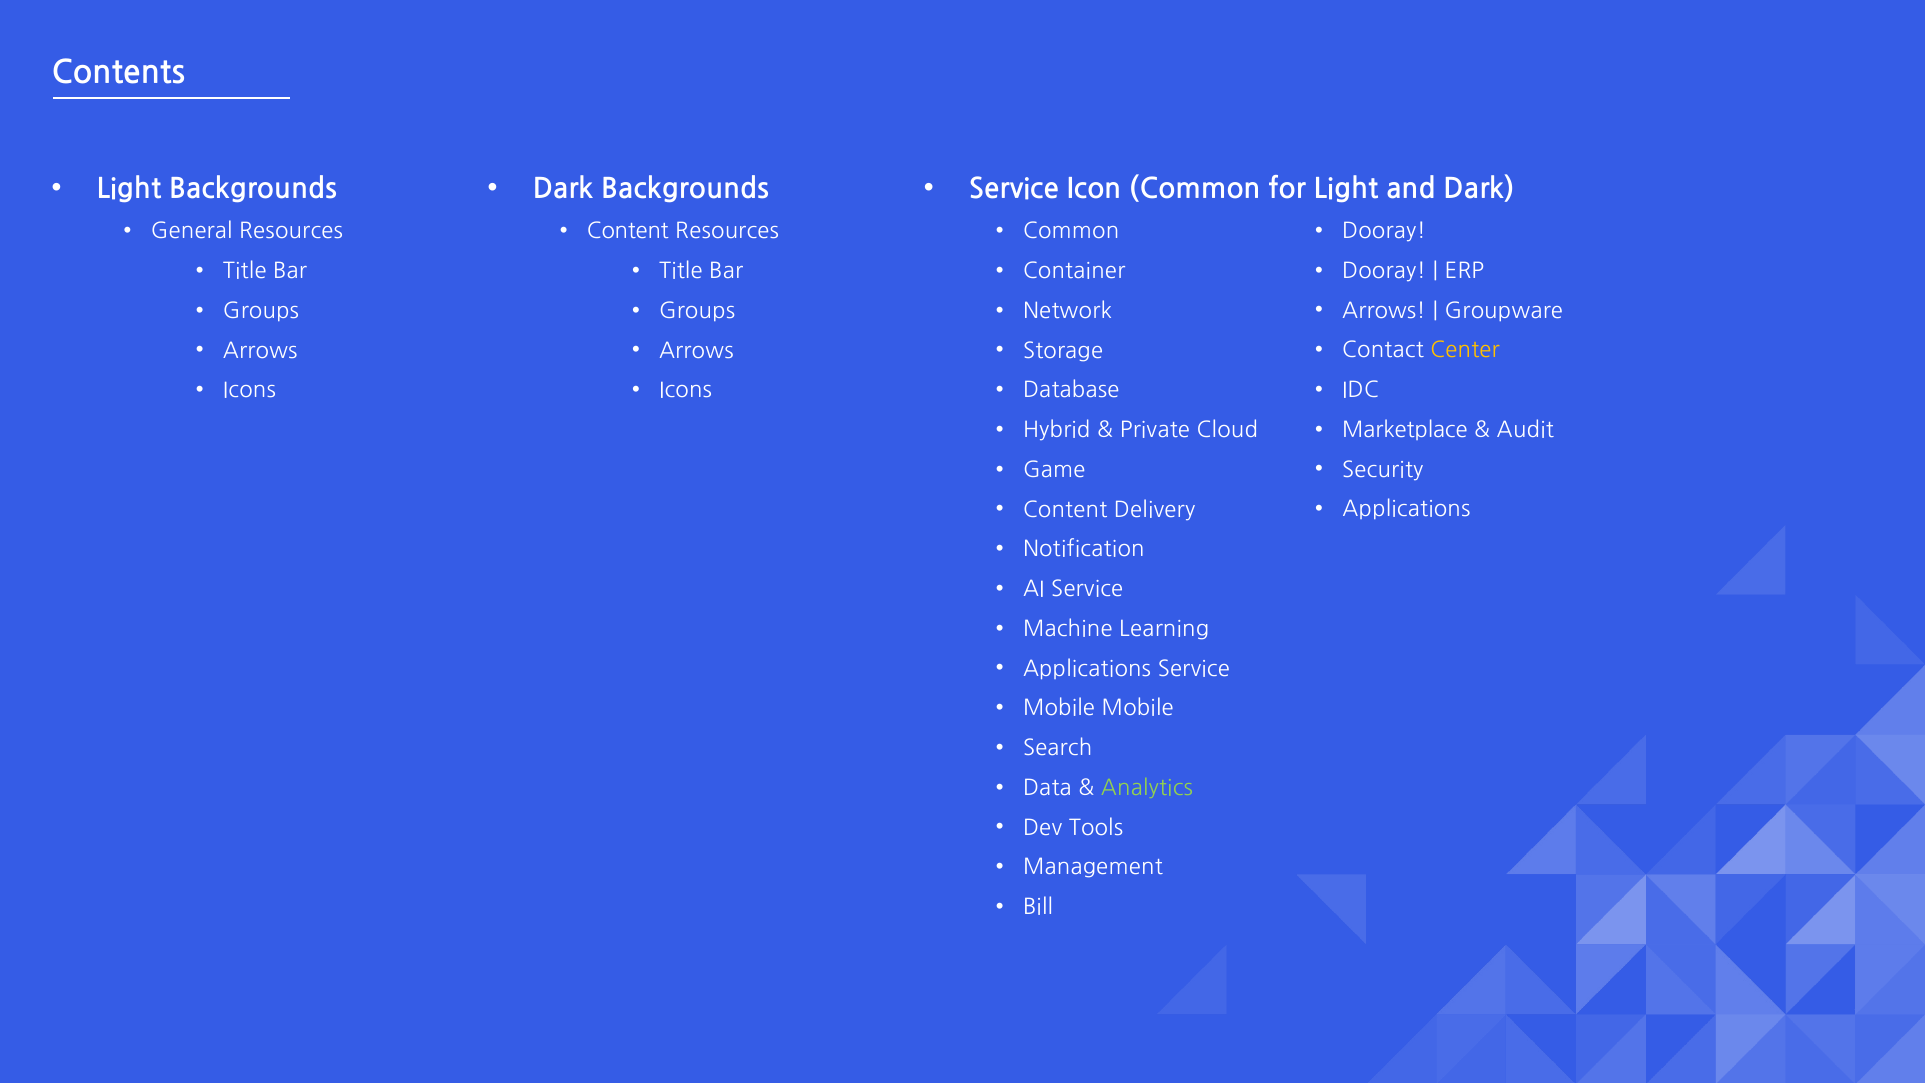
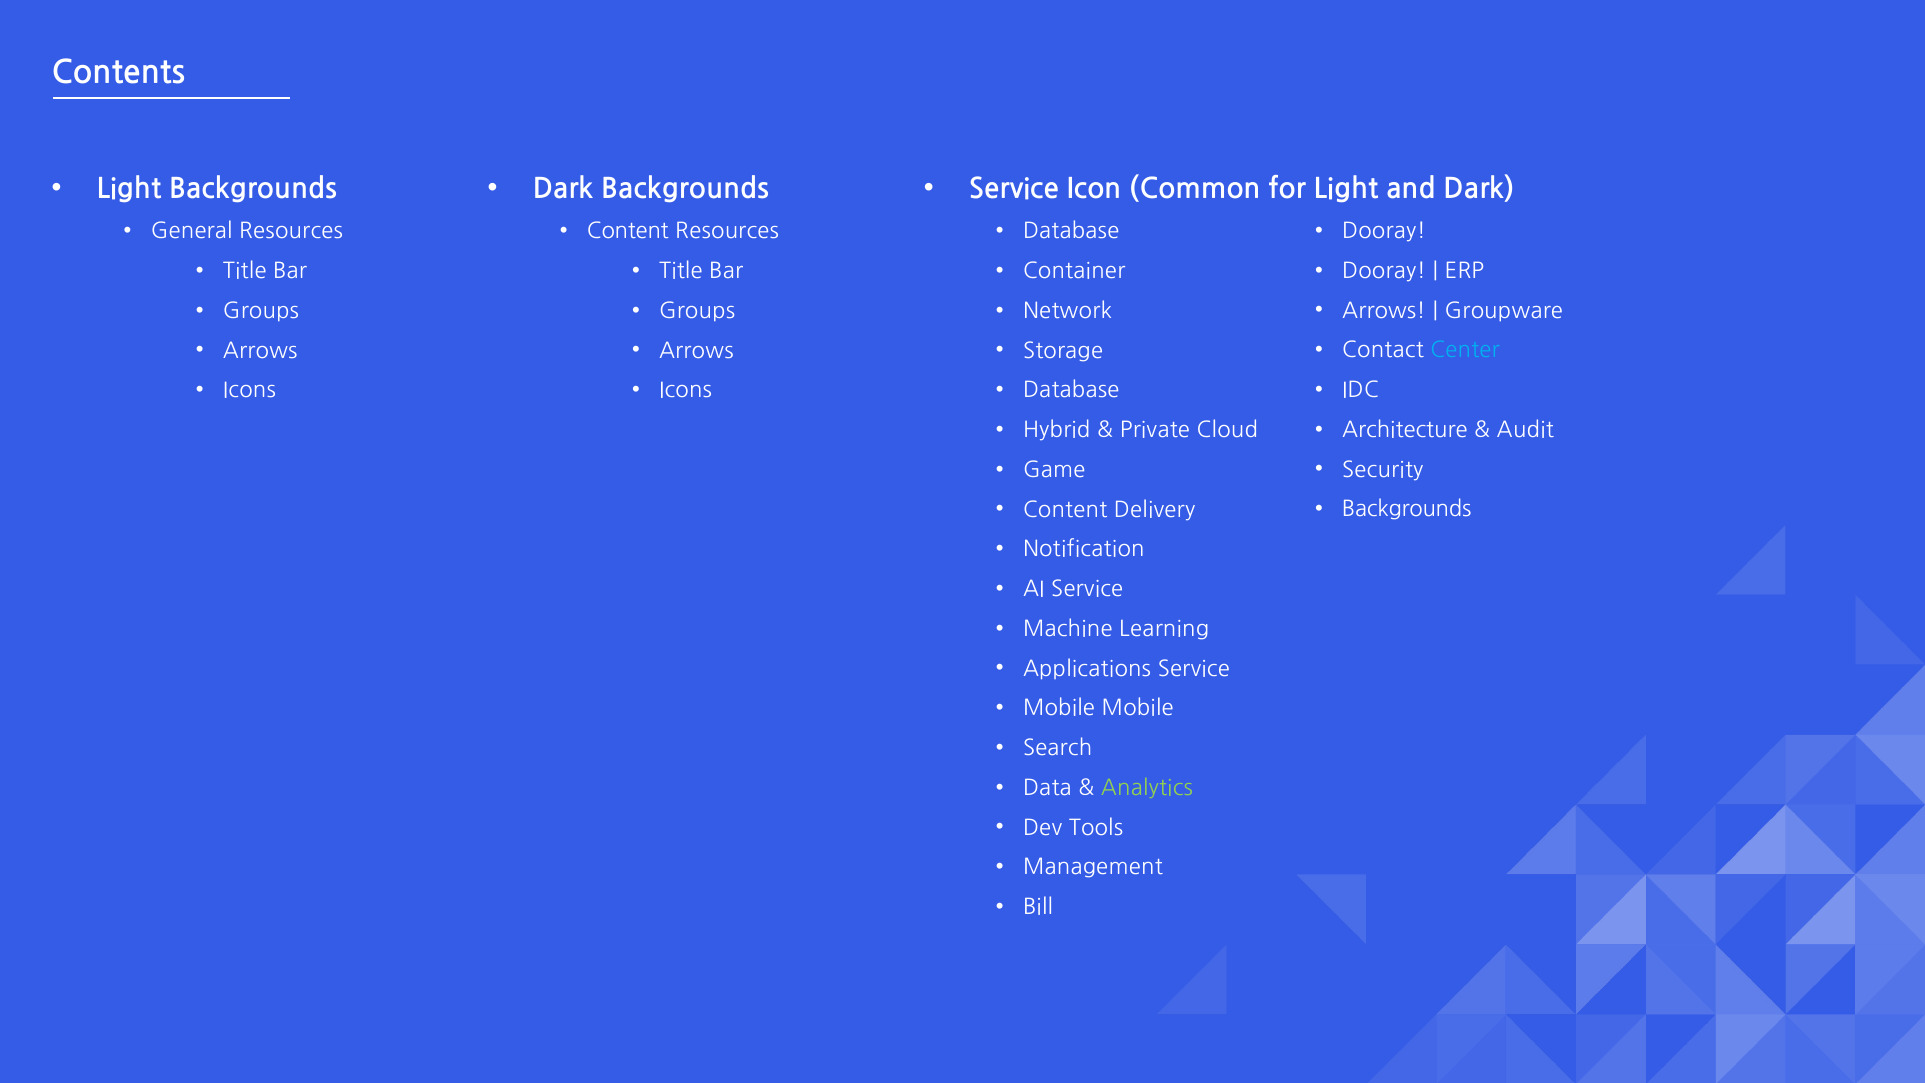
Common: Common -> Database (1071, 232)
Center colour: yellow -> light blue (1465, 351)
Marketplace: Marketplace -> Architecture (1405, 430)
Applications: Applications -> Backgrounds (1407, 510)
